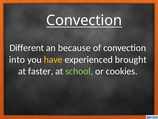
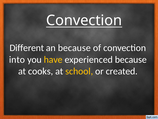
experienced brought: brought -> because (131, 59)
faster: faster -> cooks (41, 71)
school colour: light green -> yellow (79, 71)
cookies: cookies -> created (122, 71)
